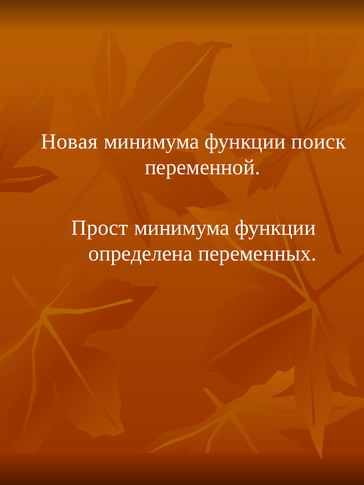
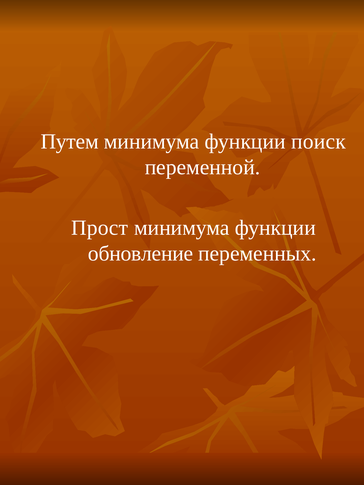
Новая: Новая -> Путем (70, 142)
определена: определена -> обновление (141, 254)
